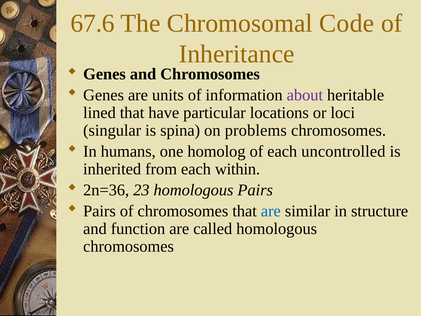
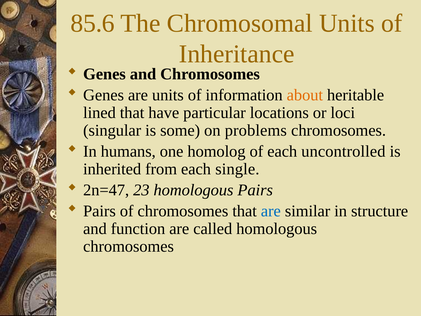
67.6: 67.6 -> 85.6 (93, 23)
Chromosomal Code: Code -> Units (347, 23)
about colour: purple -> orange (305, 95)
spina: spina -> some (180, 130)
within: within -> single (237, 169)
2n=36: 2n=36 -> 2n=47 (106, 190)
